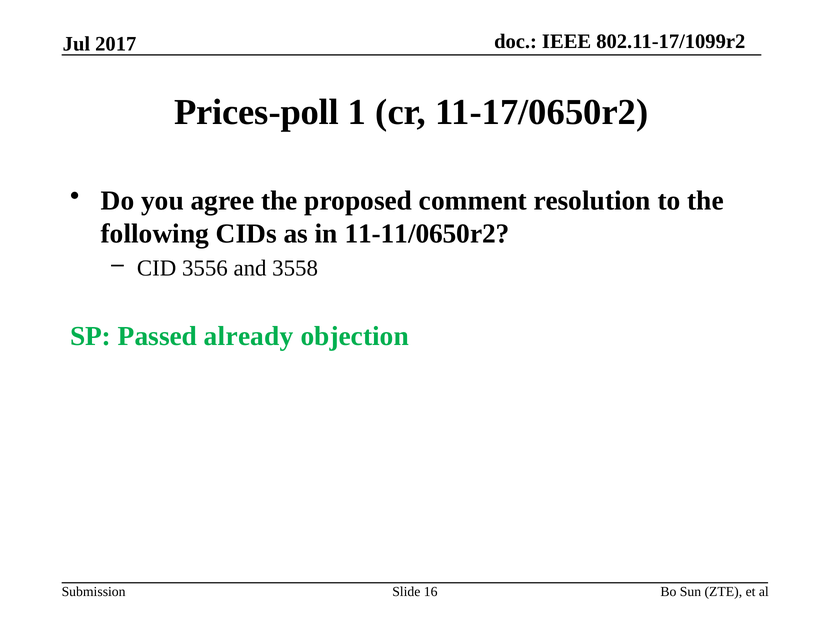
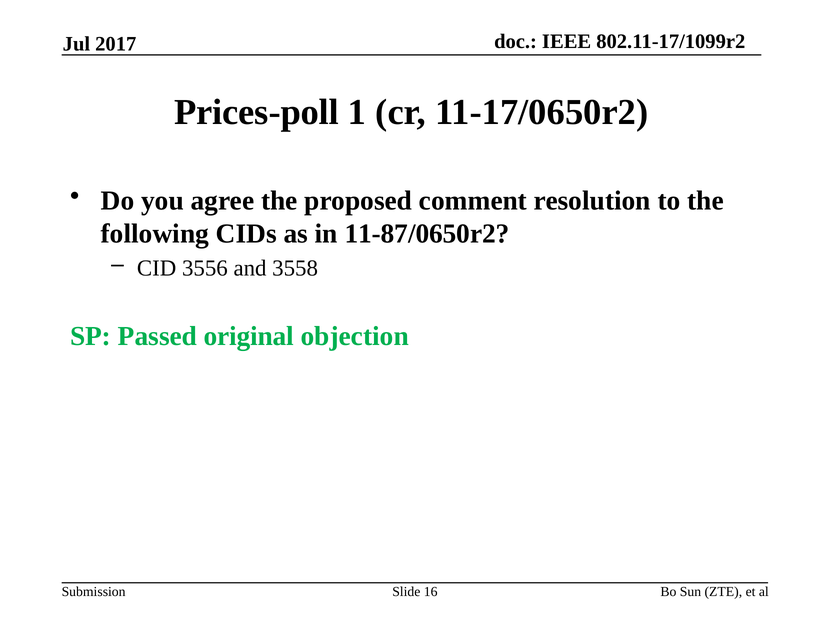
11-11/0650r2: 11-11/0650r2 -> 11-87/0650r2 (427, 234)
already: already -> original (249, 336)
